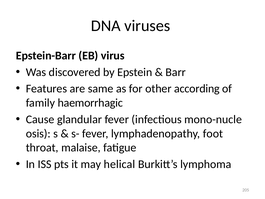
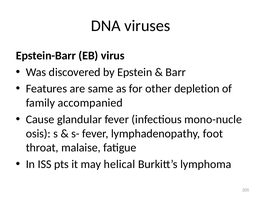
according: according -> depletion (197, 89)
haemorrhagic: haemorrhagic -> accompanied (90, 103)
